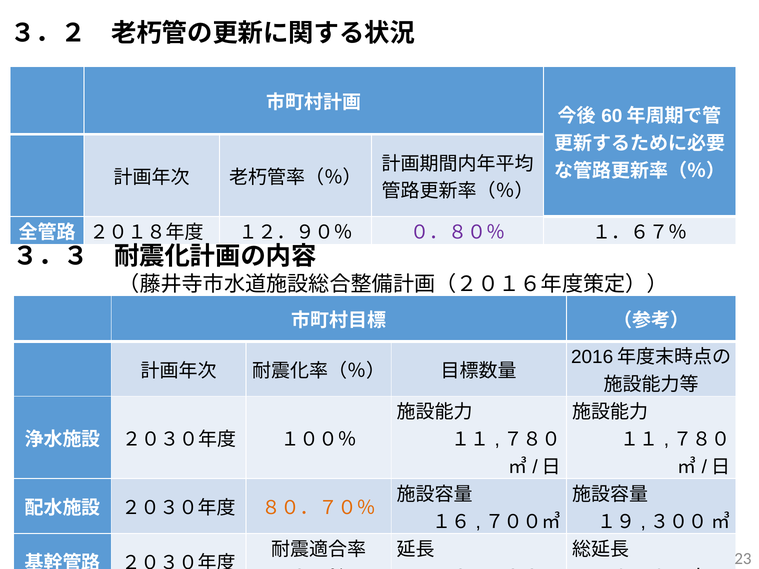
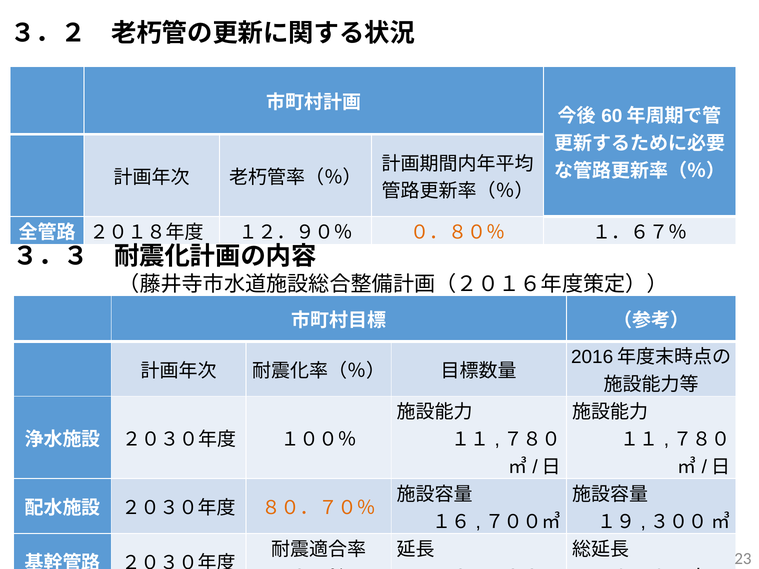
０．８０％ colour: purple -> orange (458, 233)
